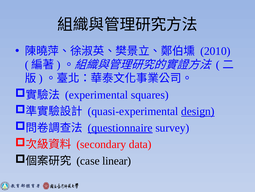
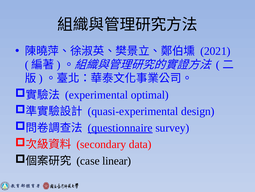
2010: 2010 -> 2021 (215, 51)
squares: squares -> optimal (150, 95)
design underline: present -> none (198, 111)
